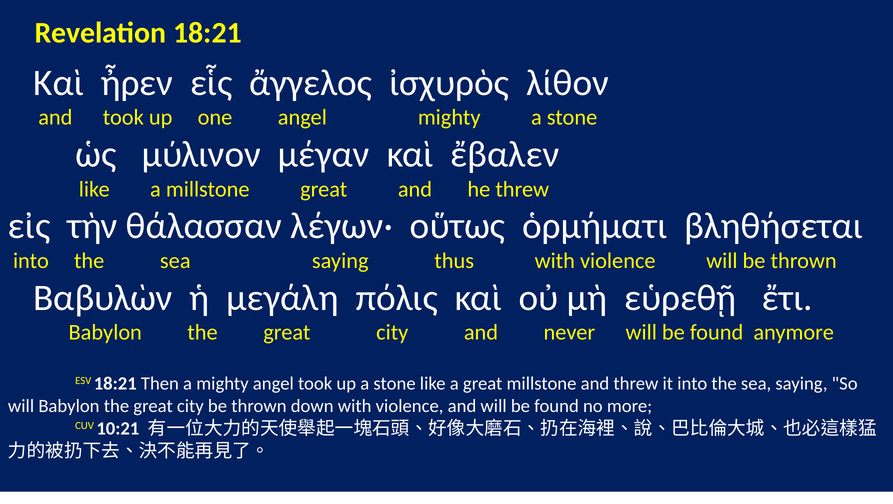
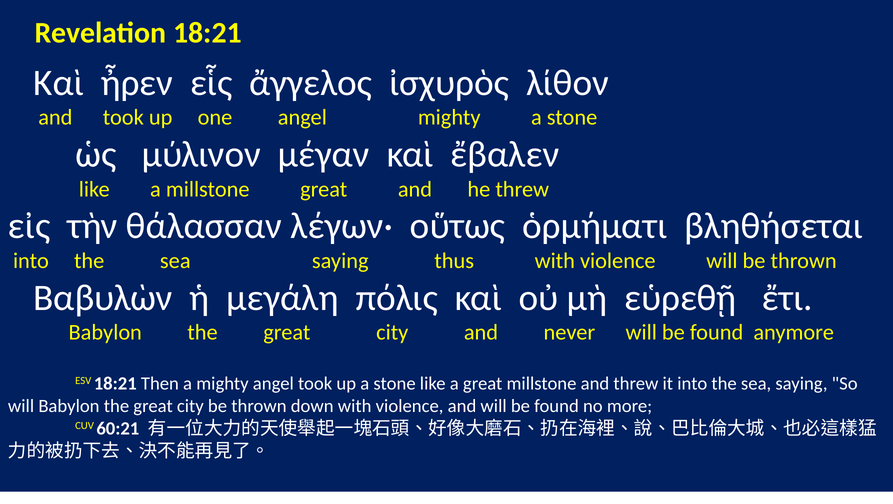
10:21: 10:21 -> 60:21 (118, 428)
